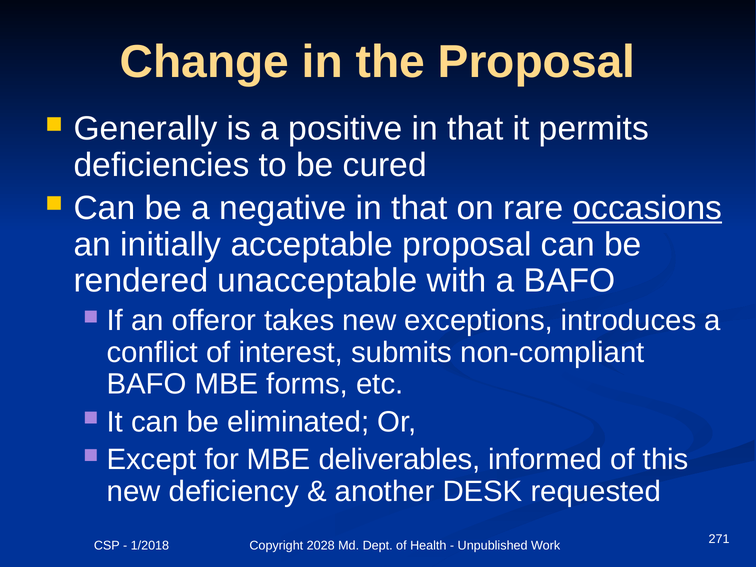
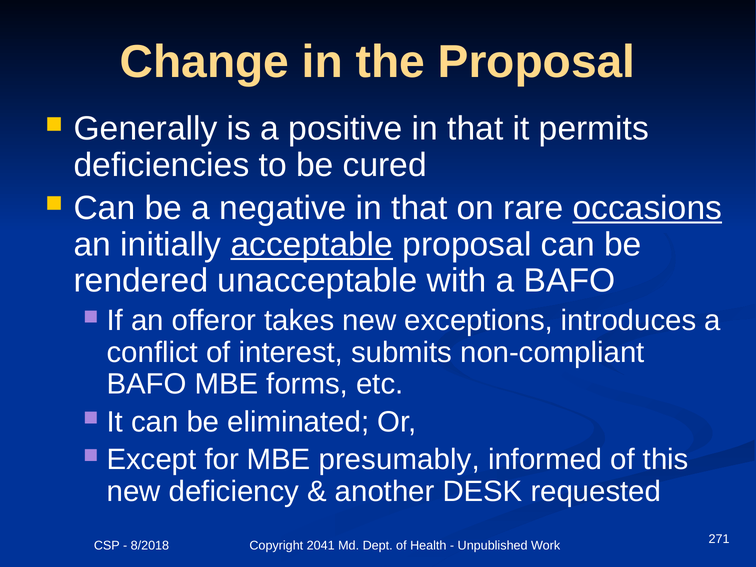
acceptable underline: none -> present (312, 244)
deliverables: deliverables -> presumably (399, 460)
1/2018: 1/2018 -> 8/2018 (150, 545)
2028: 2028 -> 2041 (321, 545)
